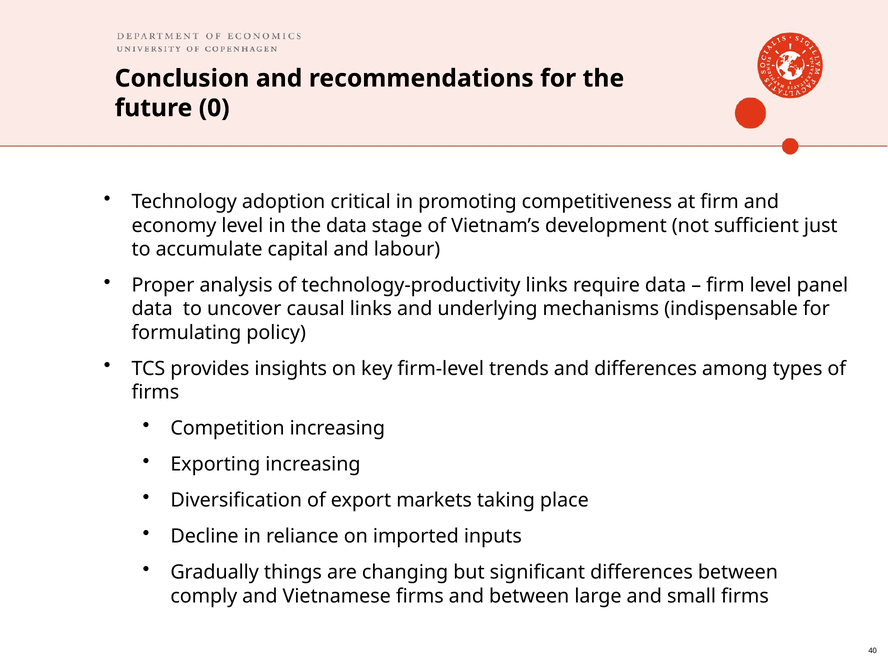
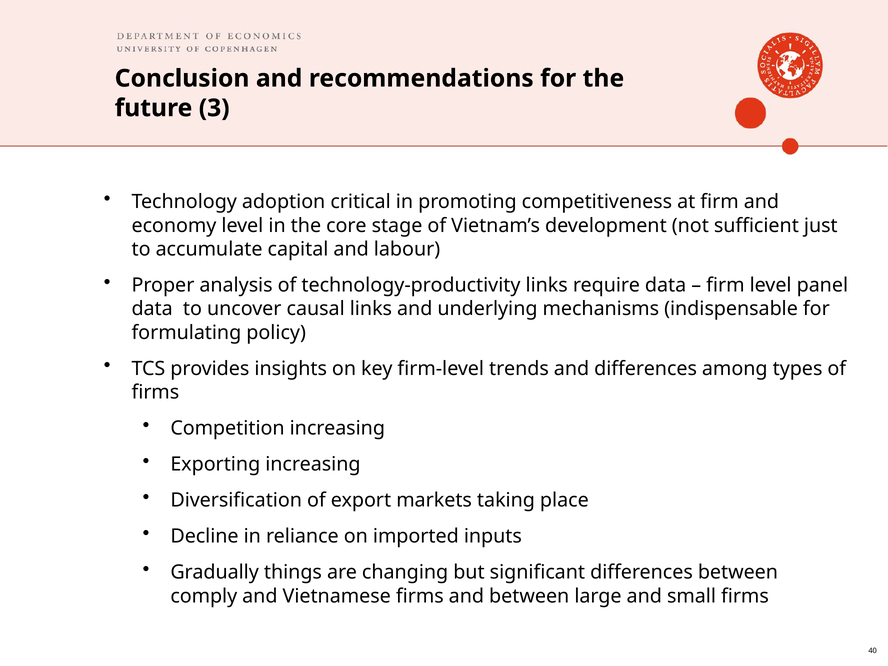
0: 0 -> 3 (214, 108)
the data: data -> core (346, 226)
